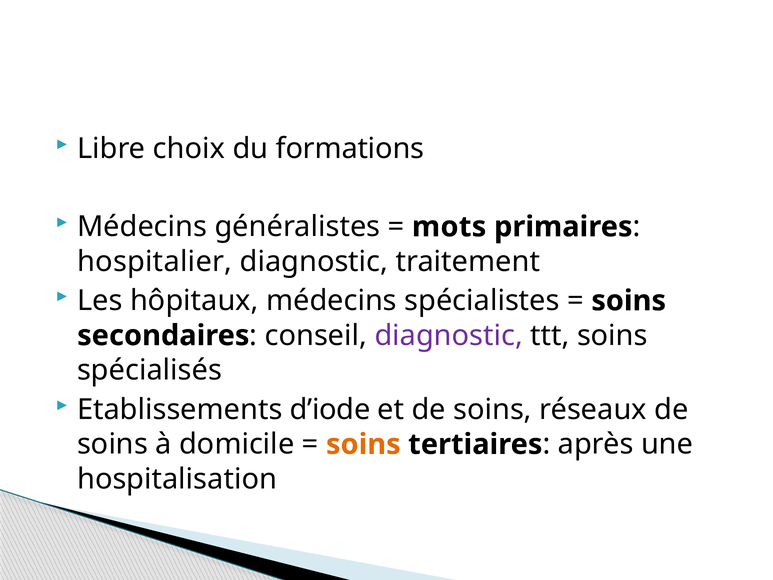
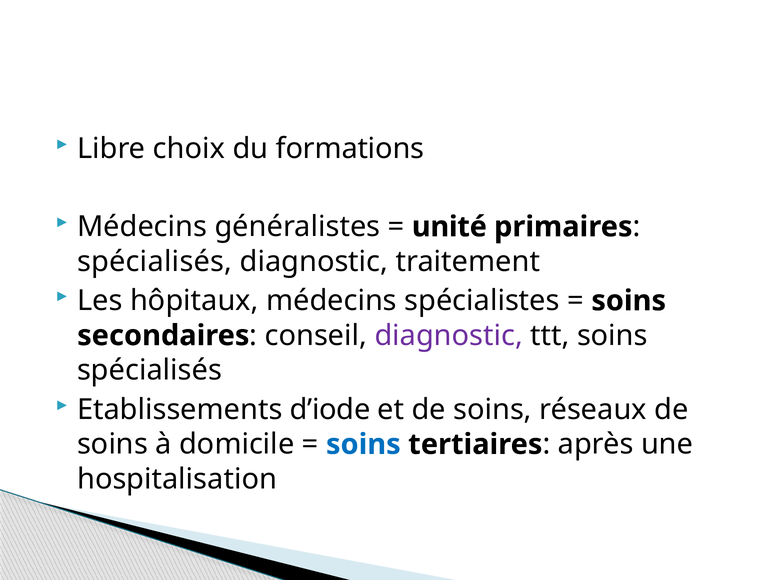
mots: mots -> unité (449, 227)
hospitalier: hospitalier -> spécialisés (155, 261)
soins colour: orange -> blue (363, 444)
